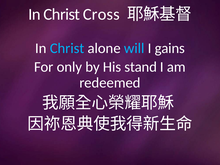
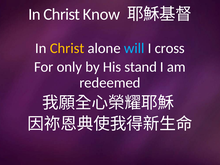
Cross: Cross -> Know (101, 14)
Christ colour: light blue -> yellow (67, 48)
gains: gains -> cross (170, 48)
